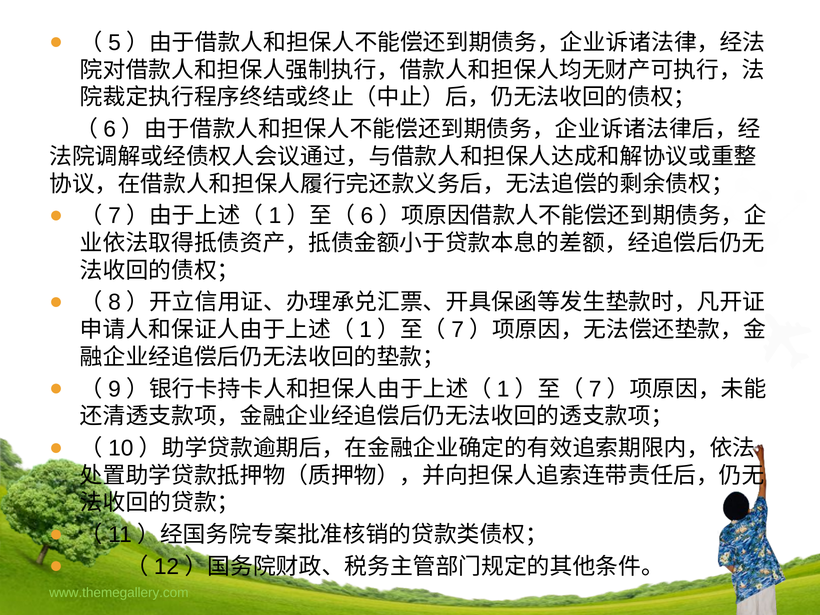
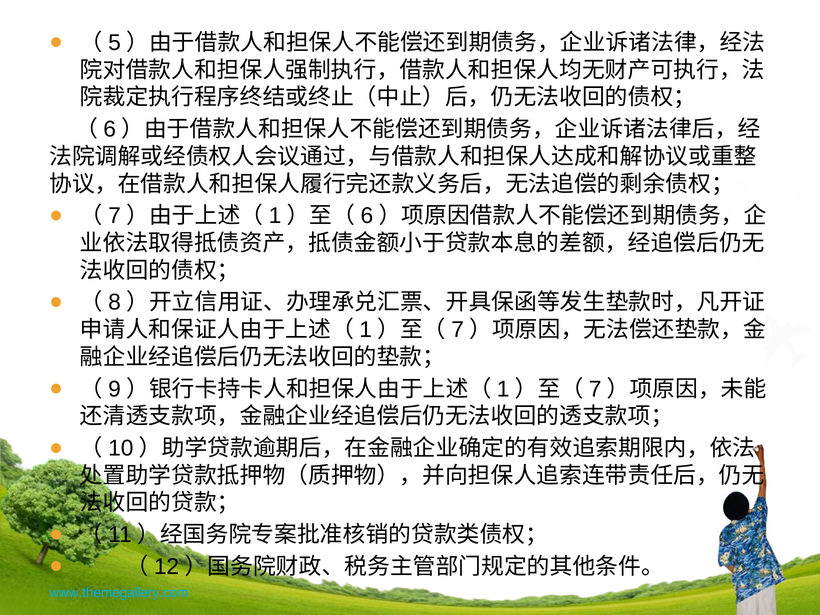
www.themegallery.com colour: light green -> light blue (119, 593)
